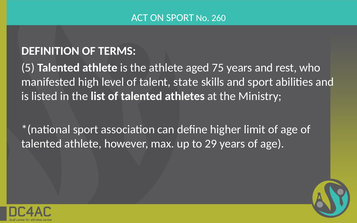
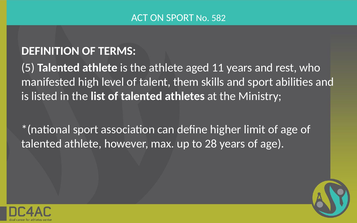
260: 260 -> 582 (219, 18)
75: 75 -> 11 (218, 68)
state: state -> them (186, 82)
29: 29 -> 28 (211, 144)
